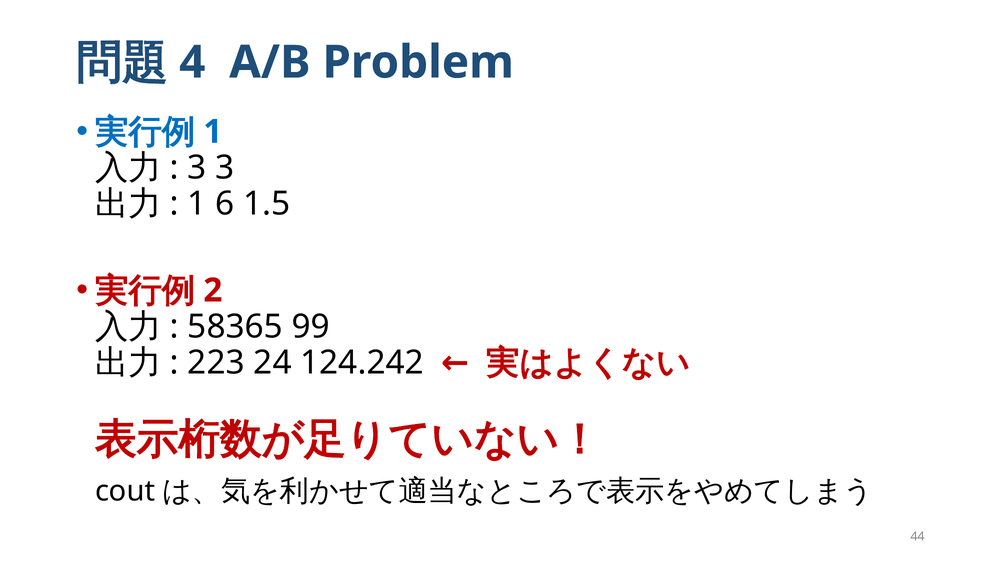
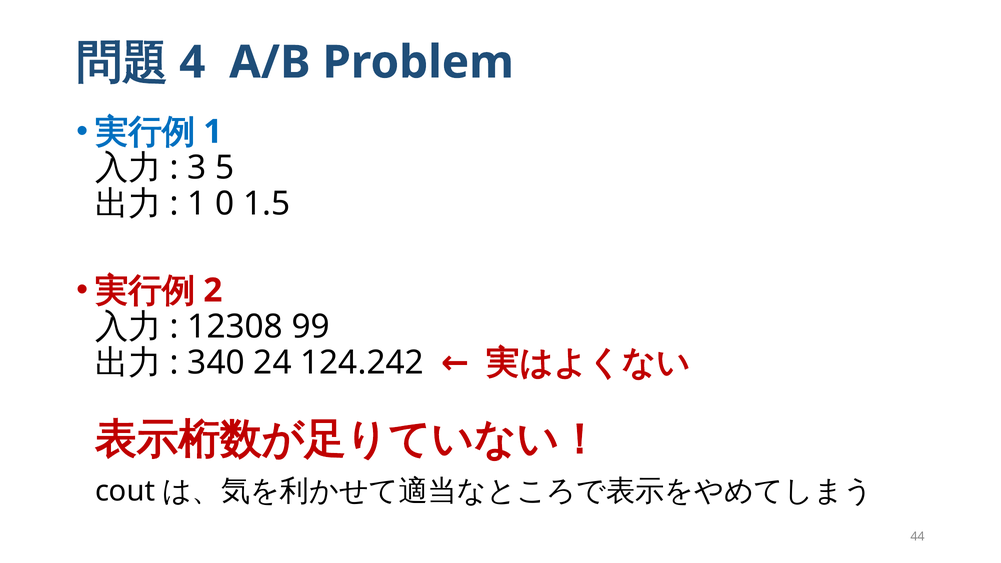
3 3: 3 -> 5 (225, 168)
6: 6 -> 0 (225, 204)
58365: 58365 -> 12308 (235, 327)
223: 223 -> 340 (216, 363)
